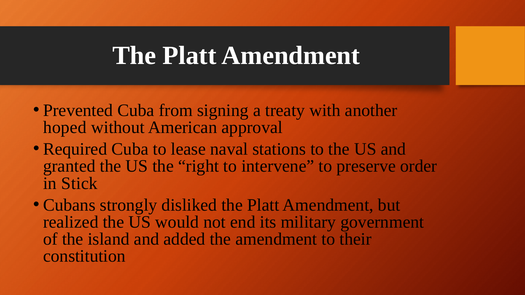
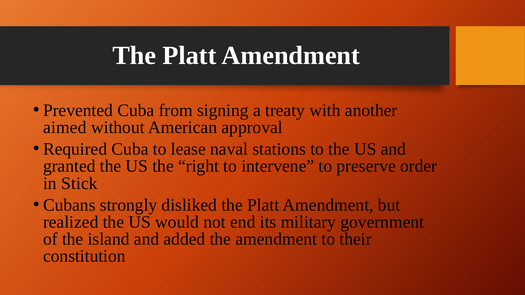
hoped: hoped -> aimed (65, 127)
